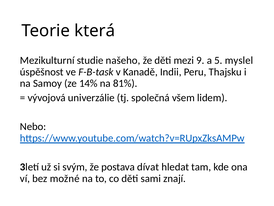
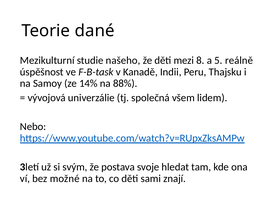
která: která -> dané (95, 31)
9: 9 -> 8 (200, 60)
myslel: myslel -> reálně (239, 60)
81%: 81% -> 88% (125, 83)
dívat: dívat -> svoje (148, 167)
